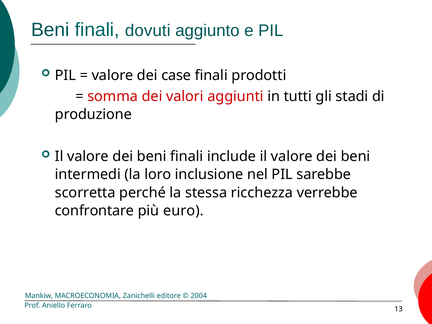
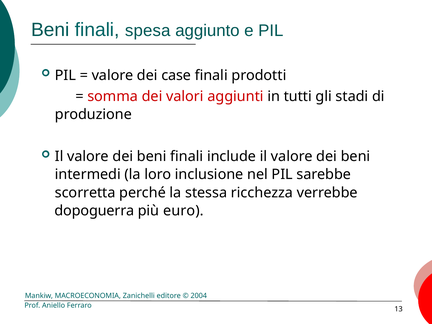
dovuti: dovuti -> spesa (148, 31)
confrontare: confrontare -> dopoguerra (94, 211)
